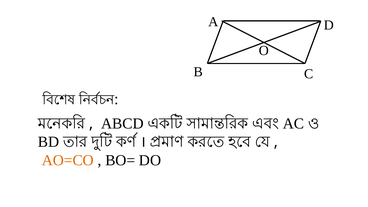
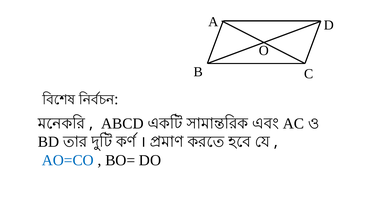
AO=CO colour: orange -> blue (68, 160)
